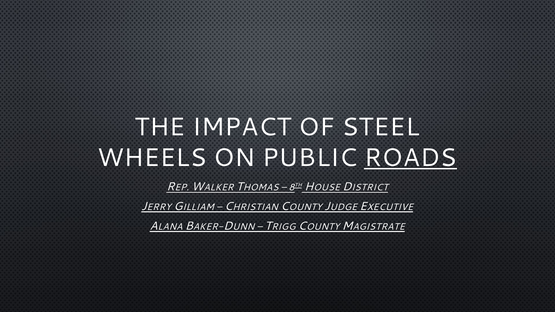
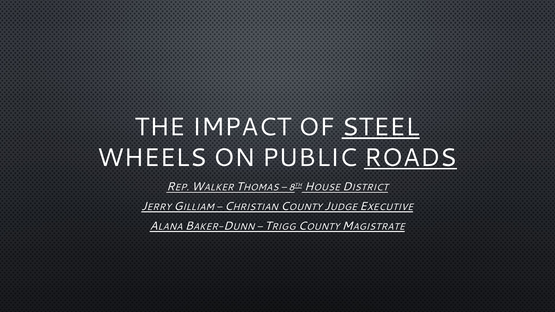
STEEL underline: none -> present (381, 127)
